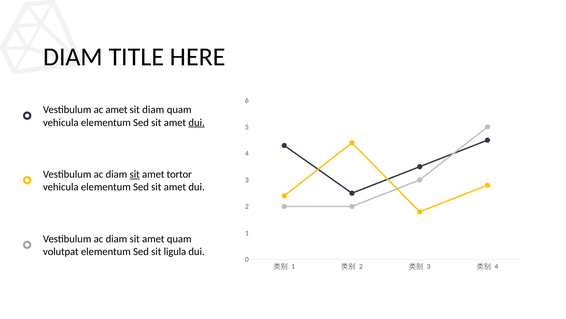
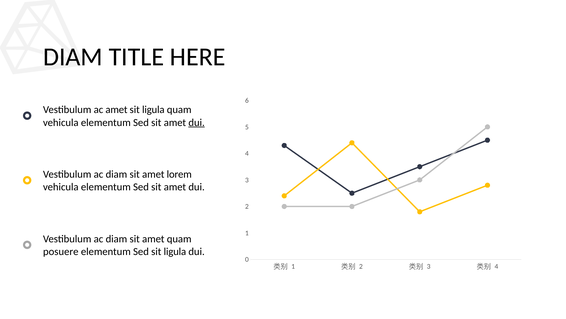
diam: diam -> ligula (153, 110)
sit underline: present -> none (135, 174)
tortor: tortor -> lorem (179, 174)
volutpat: volutpat -> posuere (61, 251)
